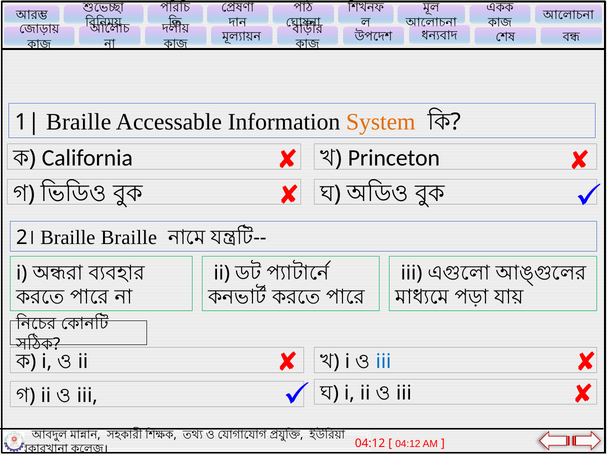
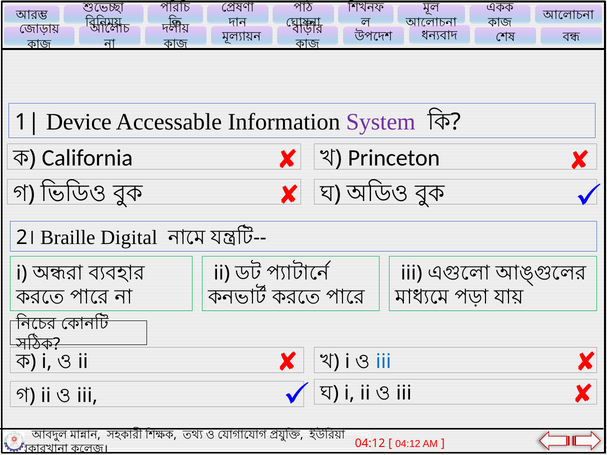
Braille: Braille -> Device (79, 122)
System colour: orange -> purple (381, 122)
Braille Braille: Braille -> Digital (129, 238)
